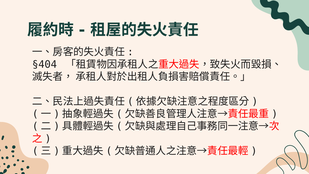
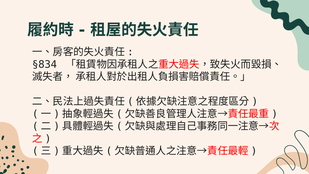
§404: §404 -> §834 (45, 64)
